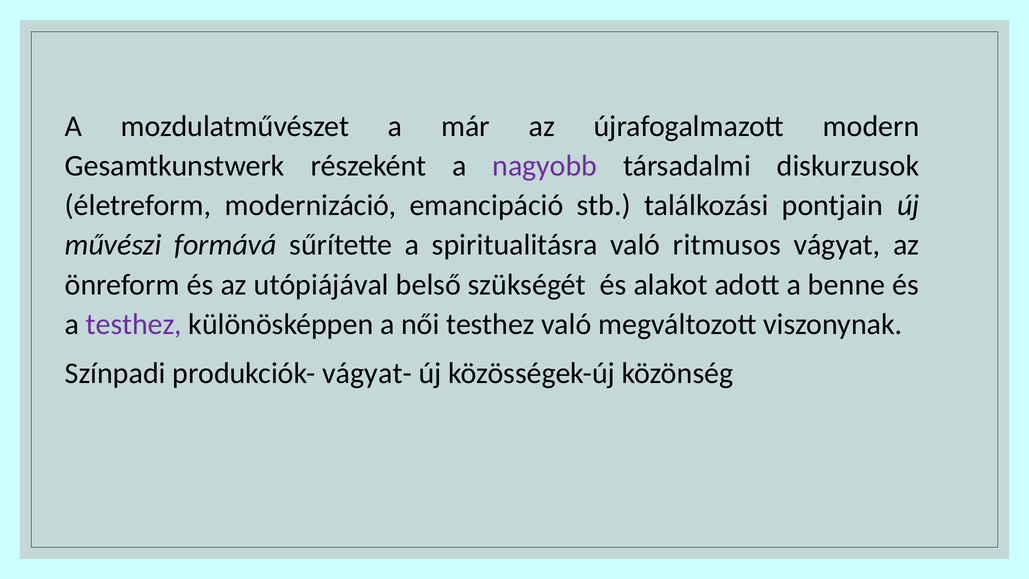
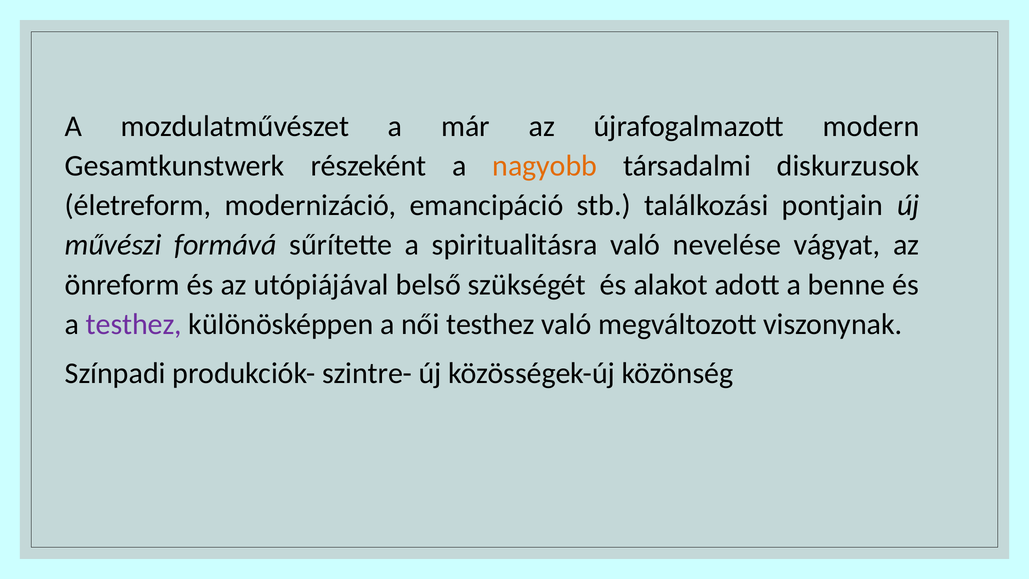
nagyobb colour: purple -> orange (545, 166)
ritmusos: ritmusos -> nevelése (727, 245)
vágyat-: vágyat- -> szintre- (367, 373)
